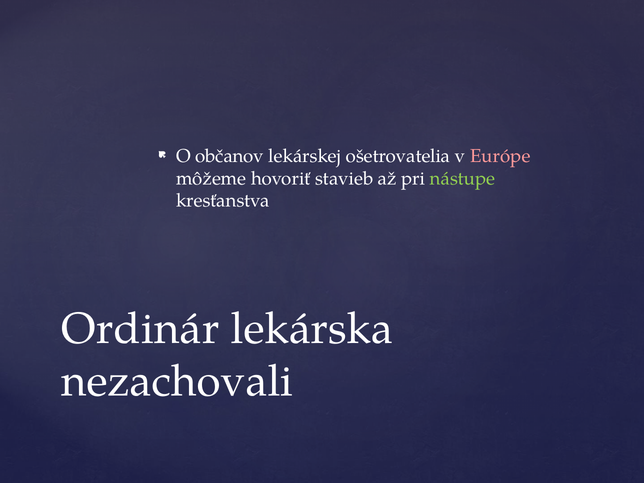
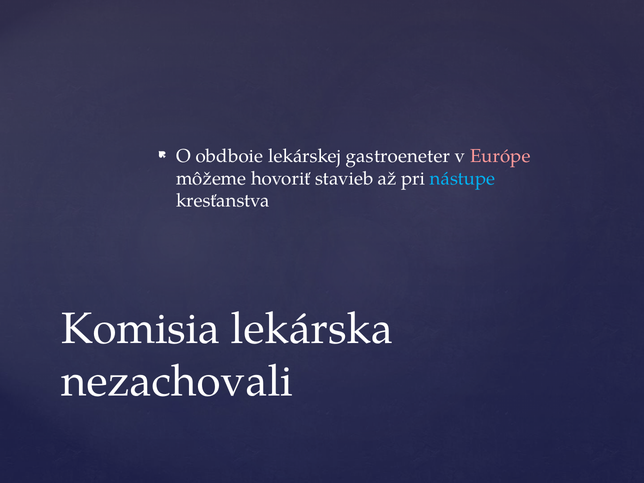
občanov: občanov -> obdboie (229, 156)
ošetrovatelia: ošetrovatelia -> gastroeneter (398, 156)
nástupe colour: light green -> light blue (463, 179)
Ordinár: Ordinár -> Komisia (141, 329)
